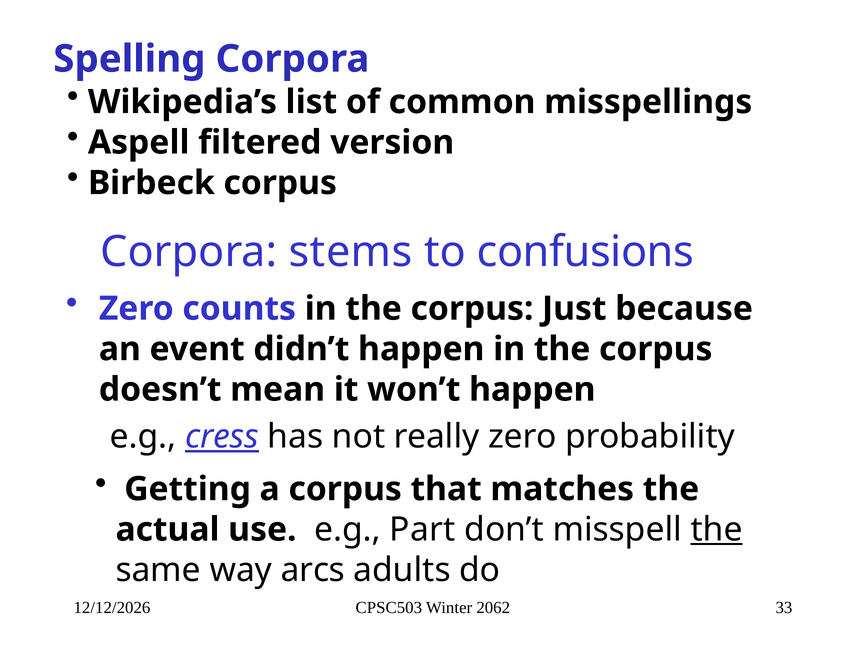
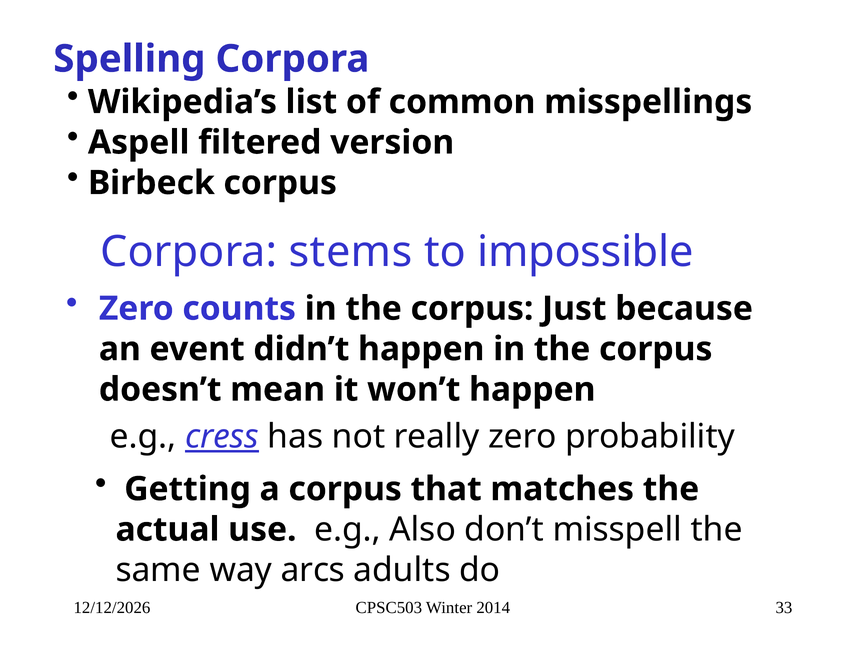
confusions: confusions -> impossible (585, 252)
Part: Part -> Also (423, 529)
the underline: present -> none (717, 529)
2062: 2062 -> 2014 (493, 607)
